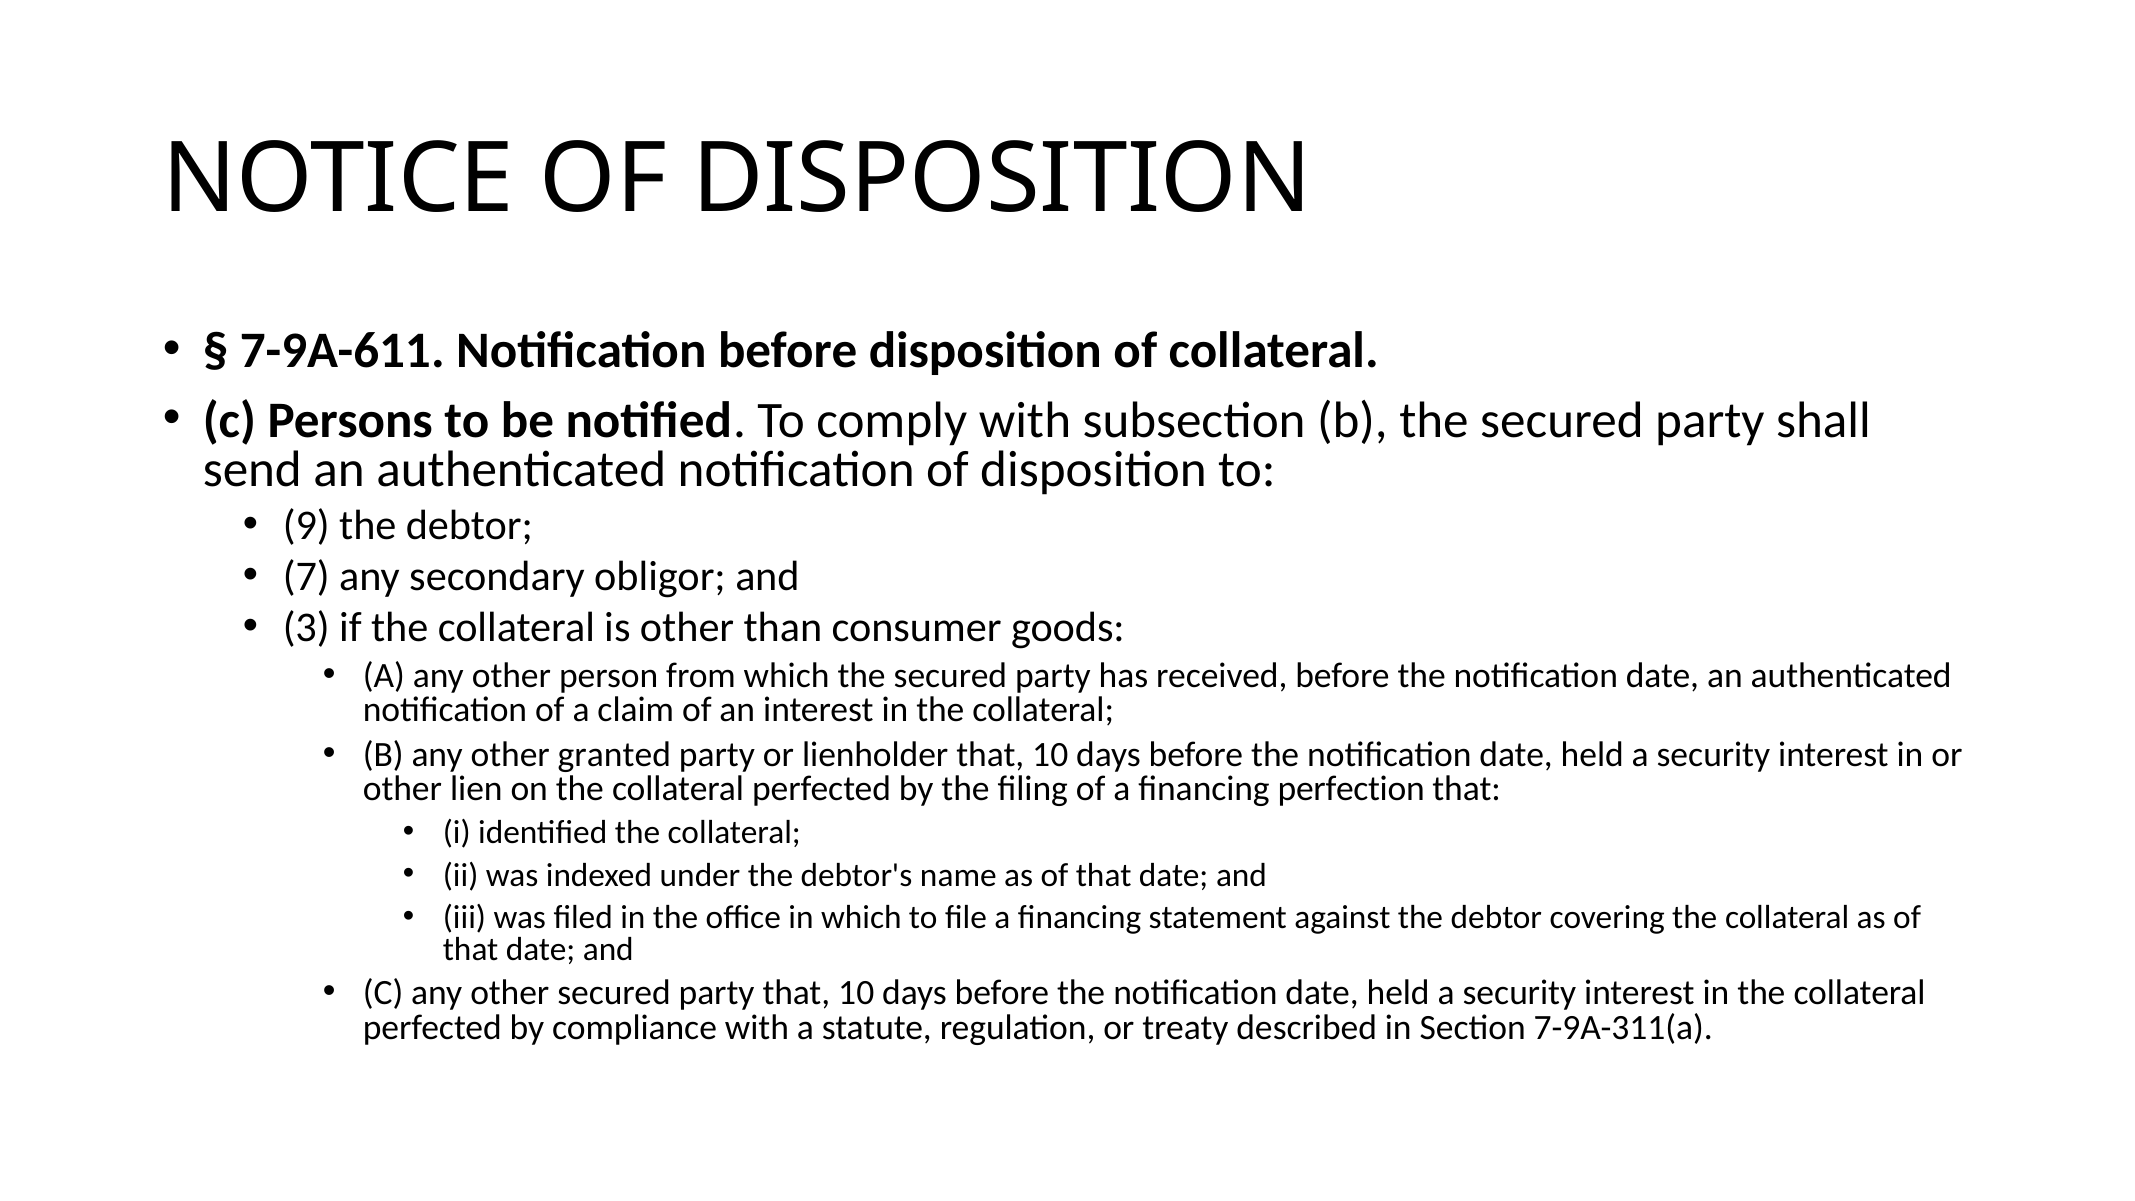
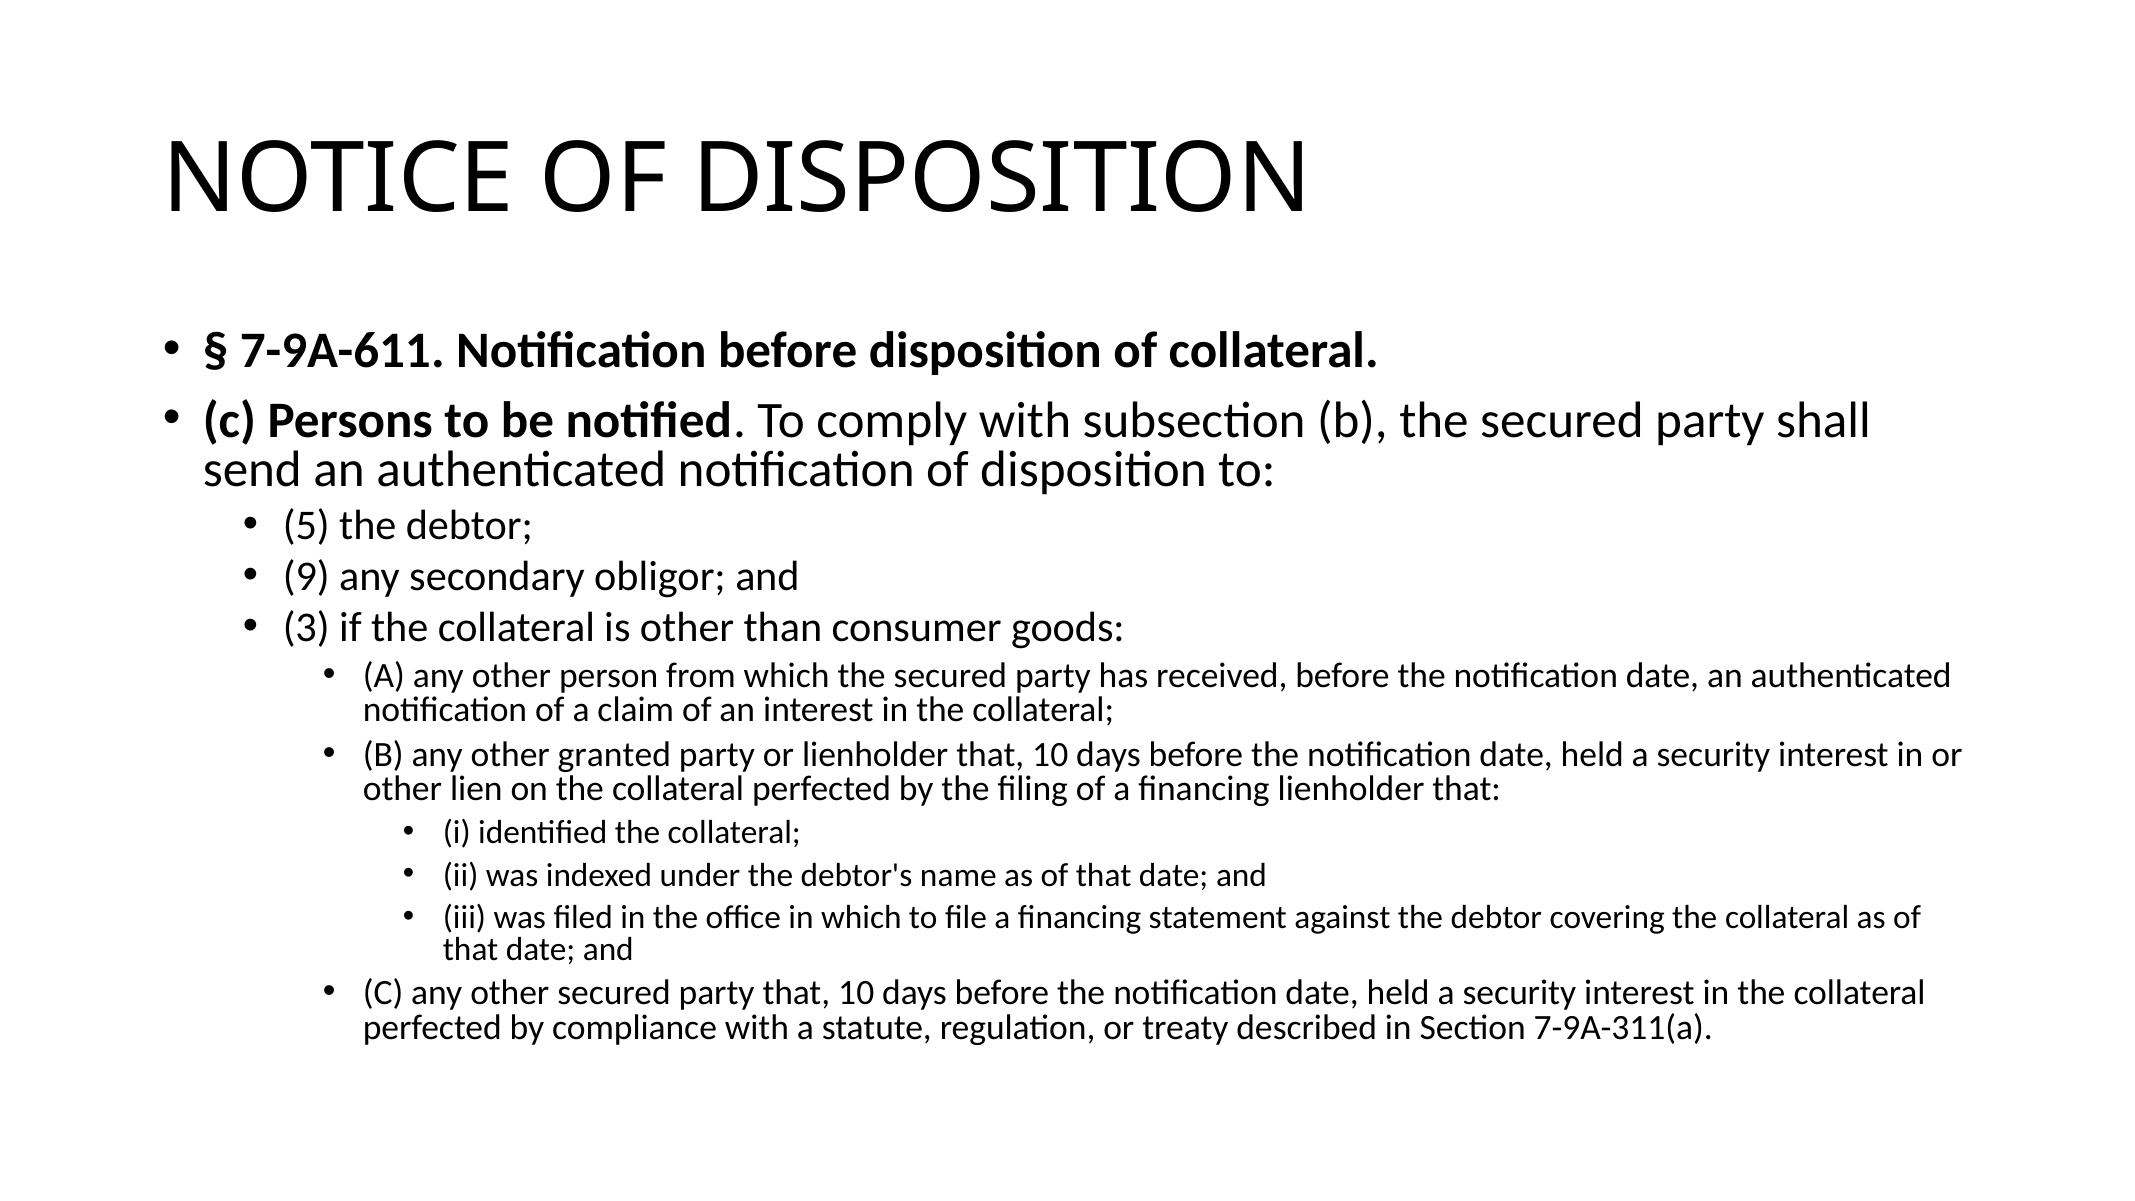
9: 9 -> 5 (306, 526)
7: 7 -> 9 (306, 577)
financing perfection: perfection -> lienholder (1351, 789)
